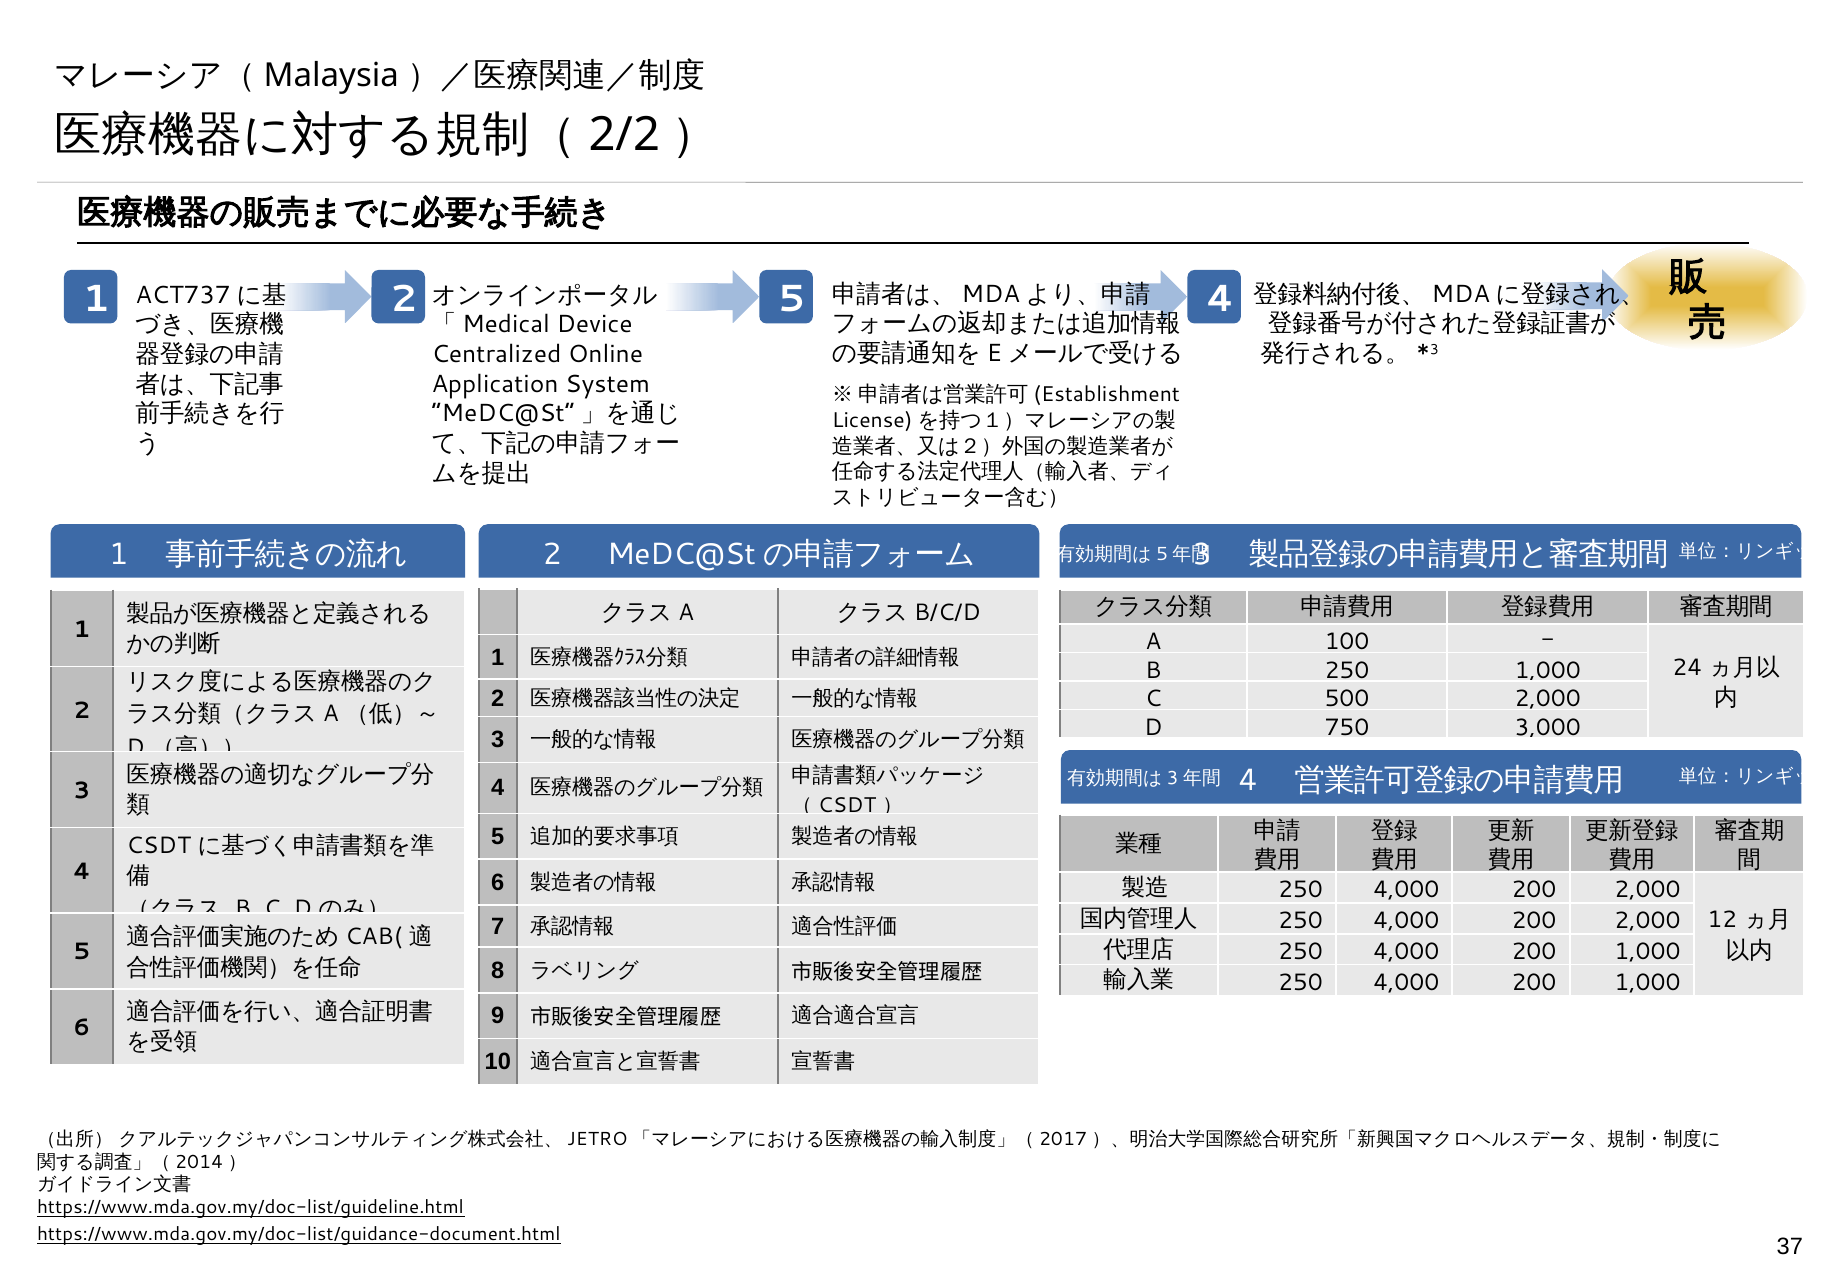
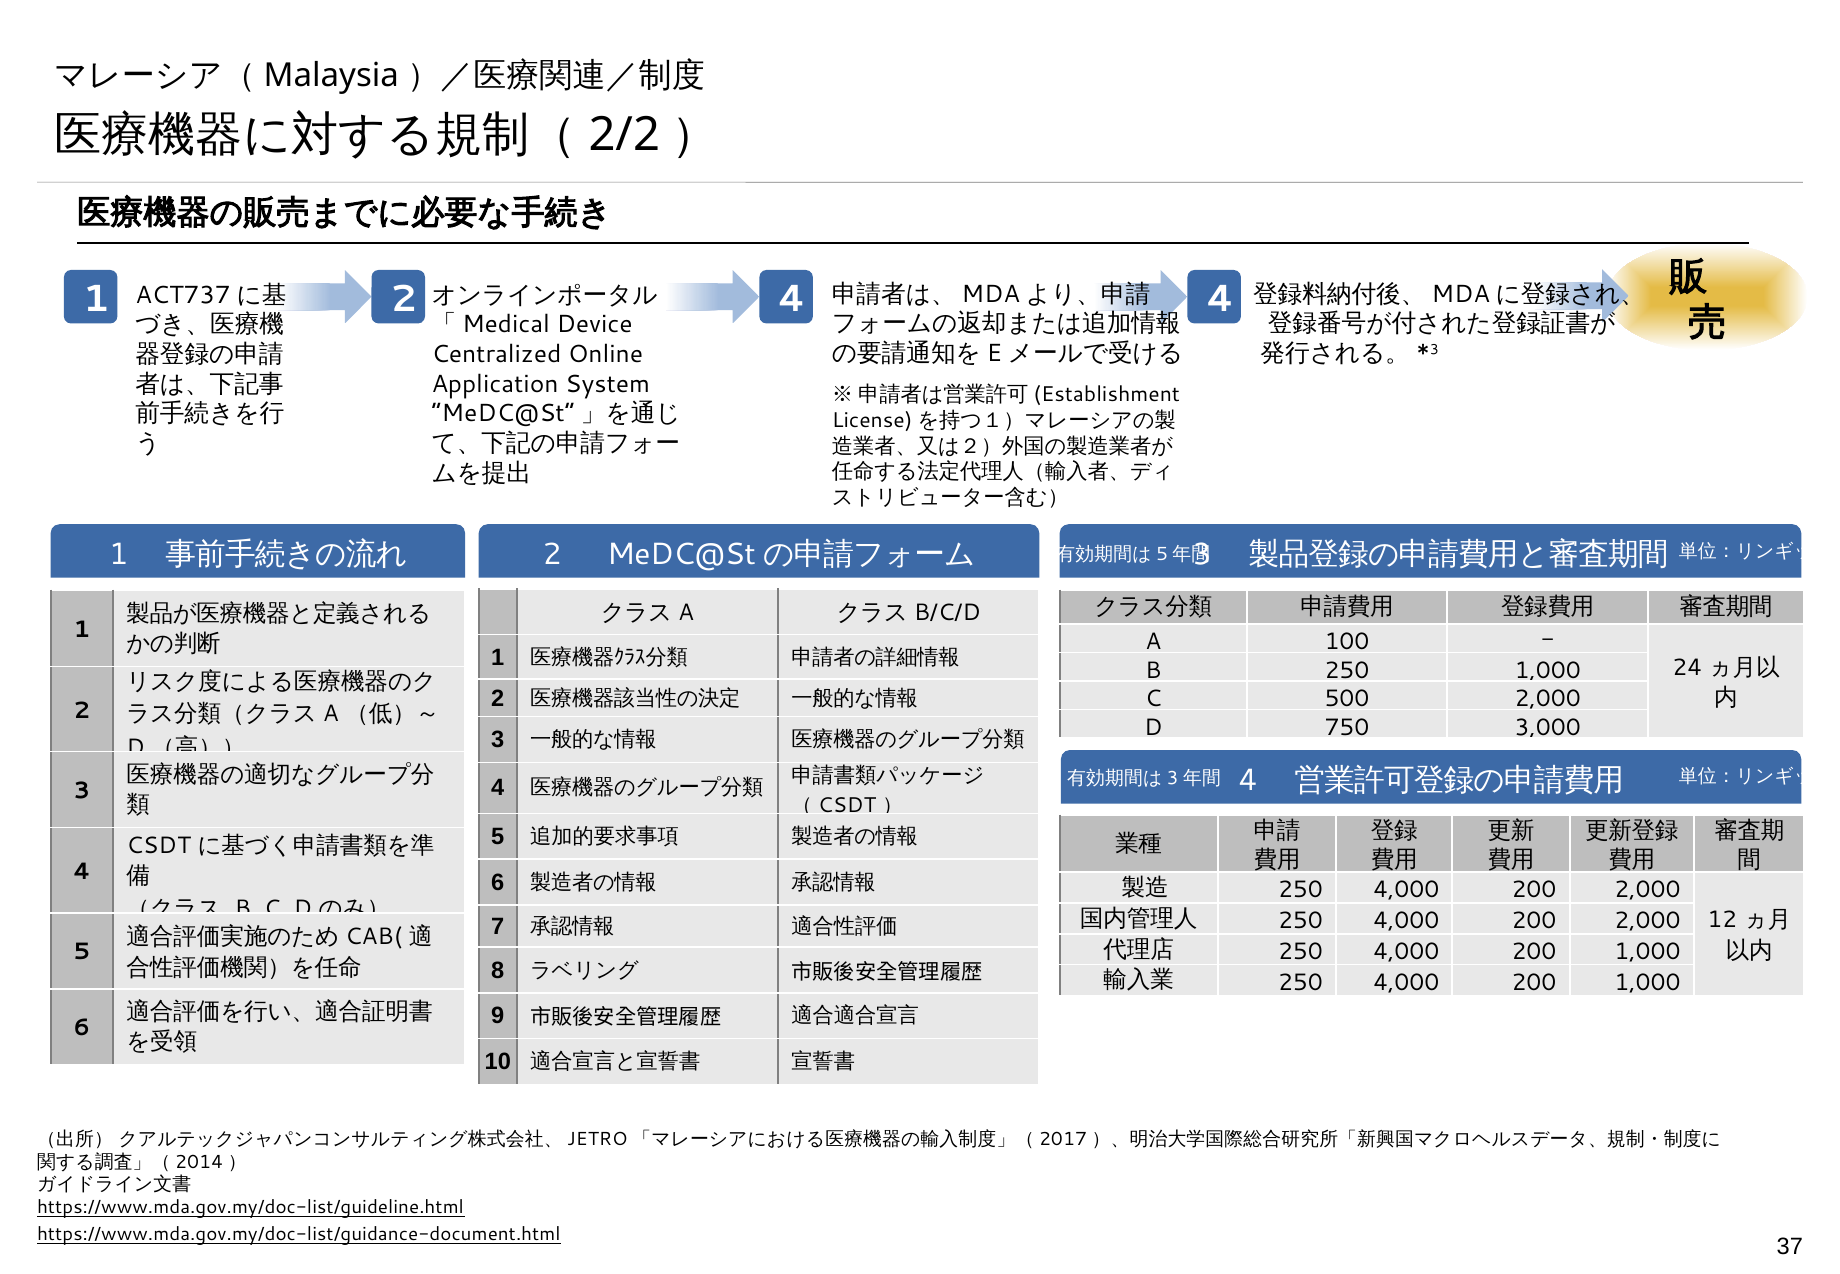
2 5: 5 -> 4 (792, 299)
